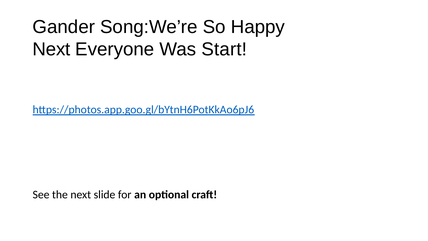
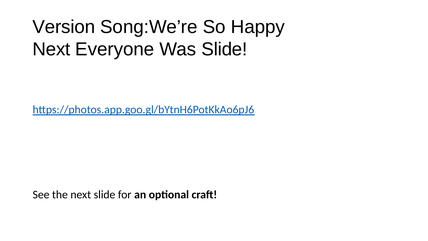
Gander: Gander -> Version (64, 27)
Was Start: Start -> Slide (224, 49)
